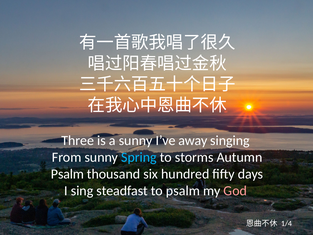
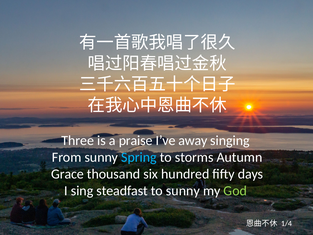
a sunny: sunny -> praise (136, 140)
Psalm: Psalm -> Grace (67, 174)
to psalm: psalm -> sunny (183, 191)
God colour: pink -> light green (235, 191)
